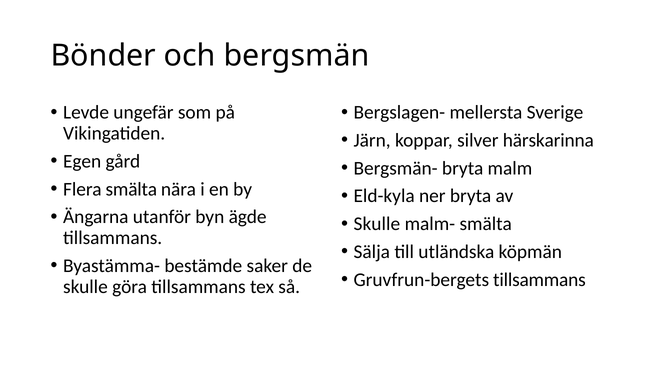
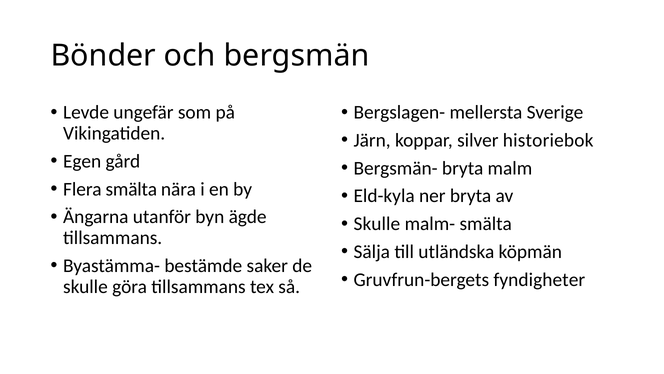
härskarinna: härskarinna -> historiebok (548, 140)
Gruvfrun-bergets tillsammans: tillsammans -> fyndigheter (539, 279)
